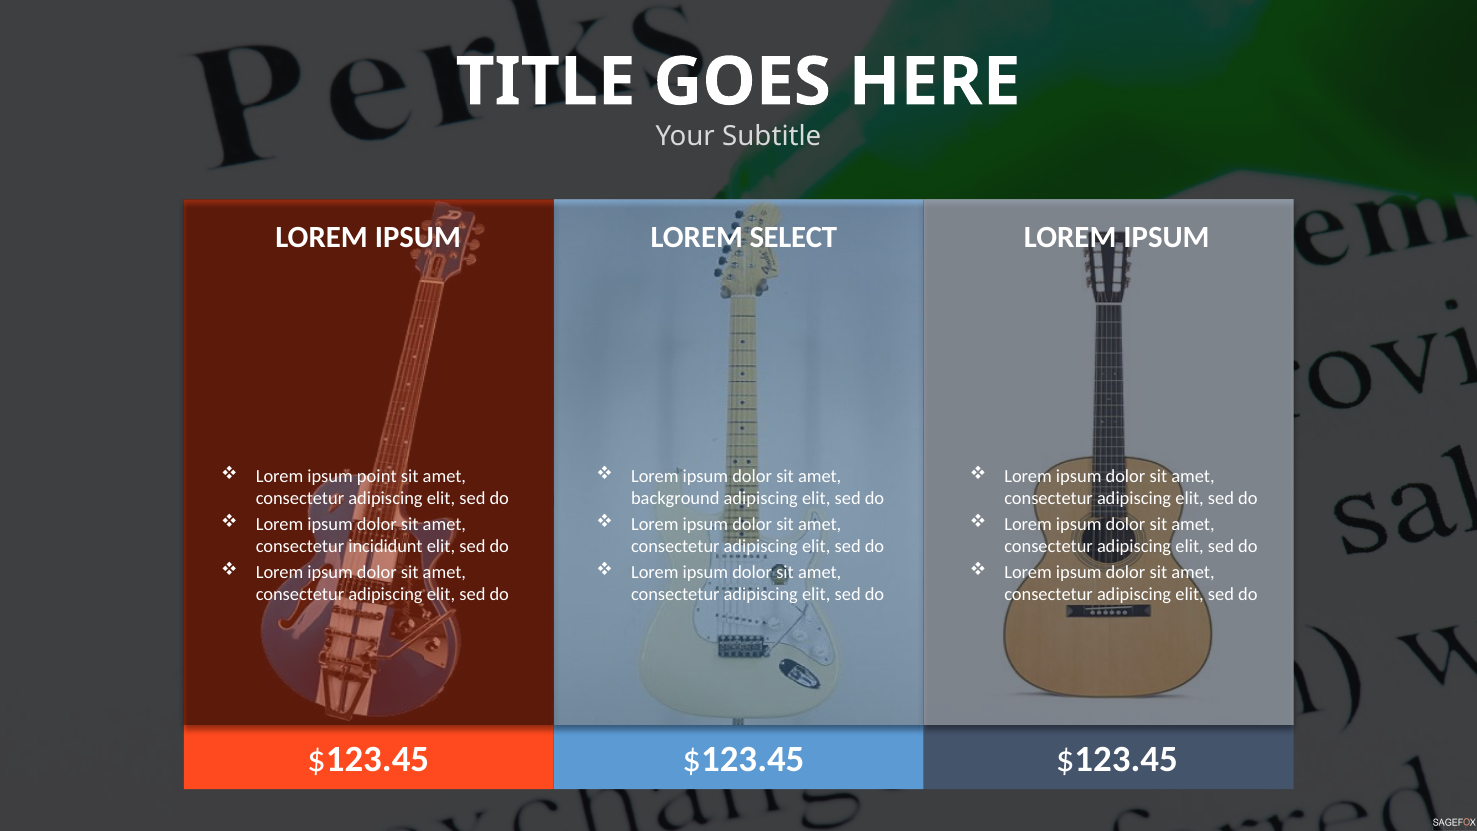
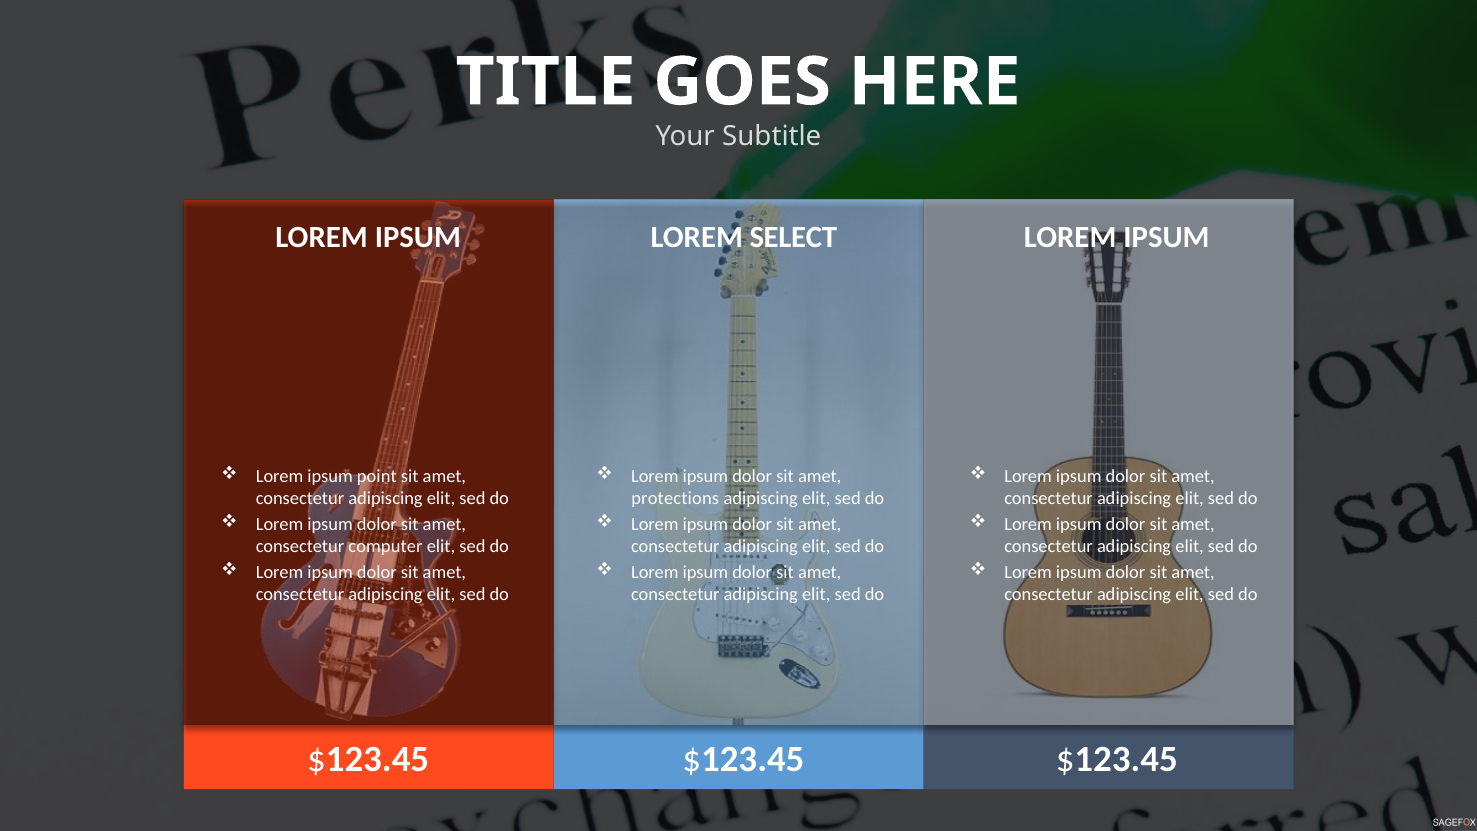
background: background -> protections (675, 499)
incididunt: incididunt -> computer (385, 547)
